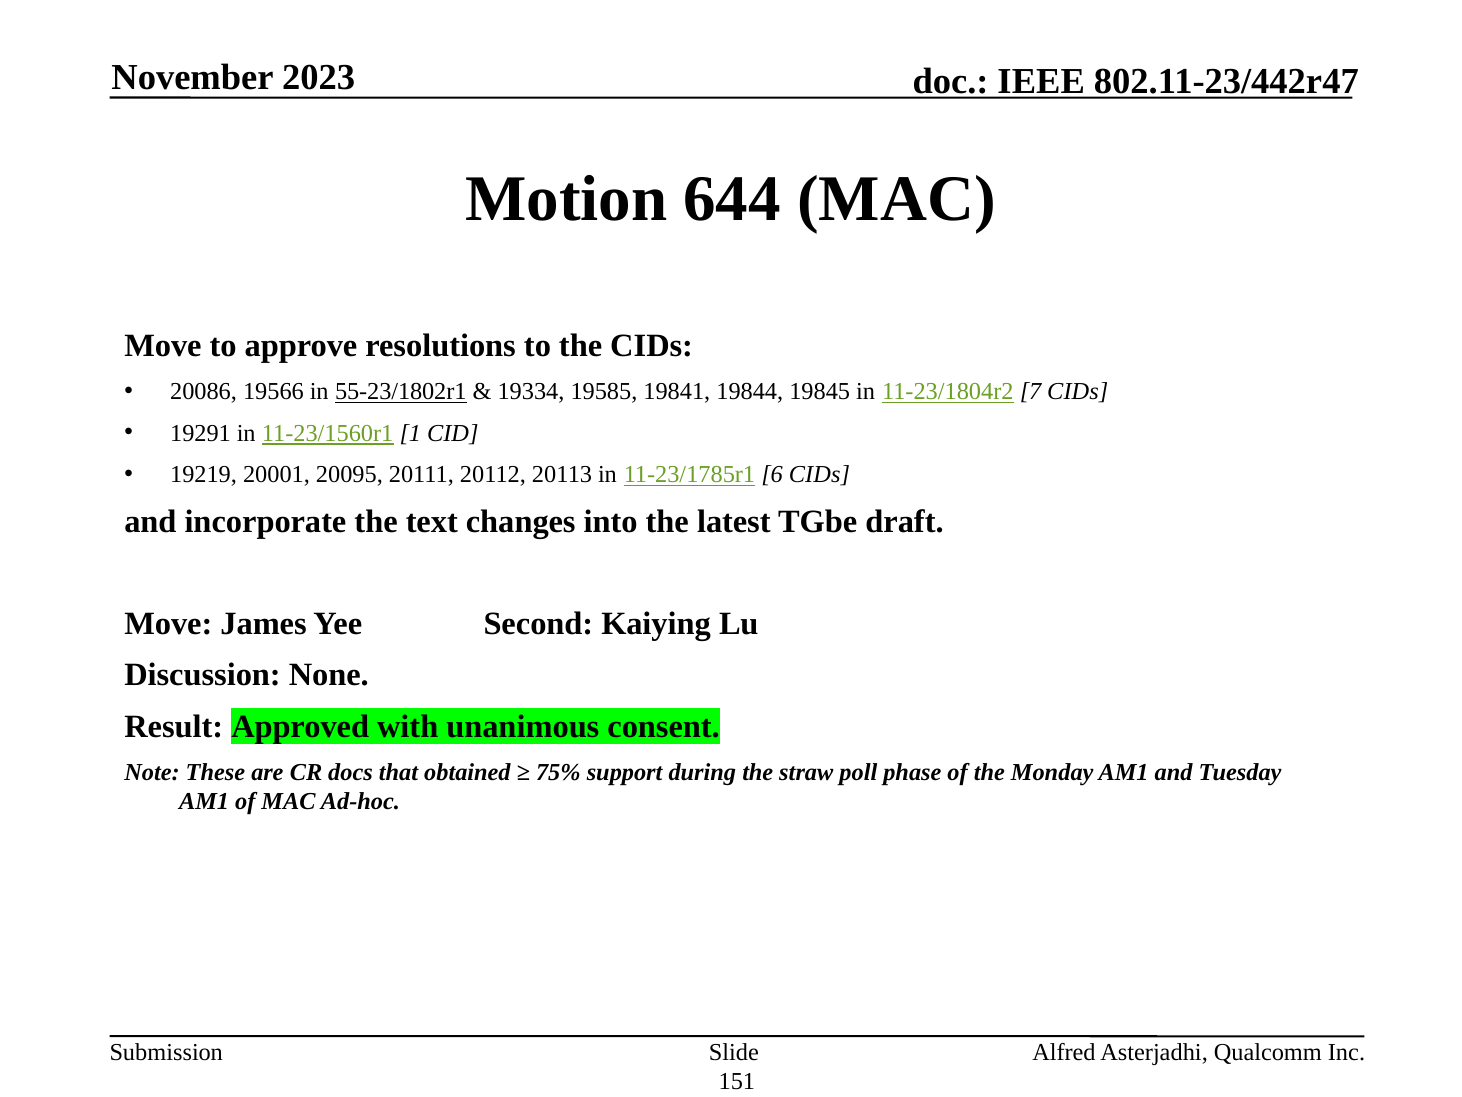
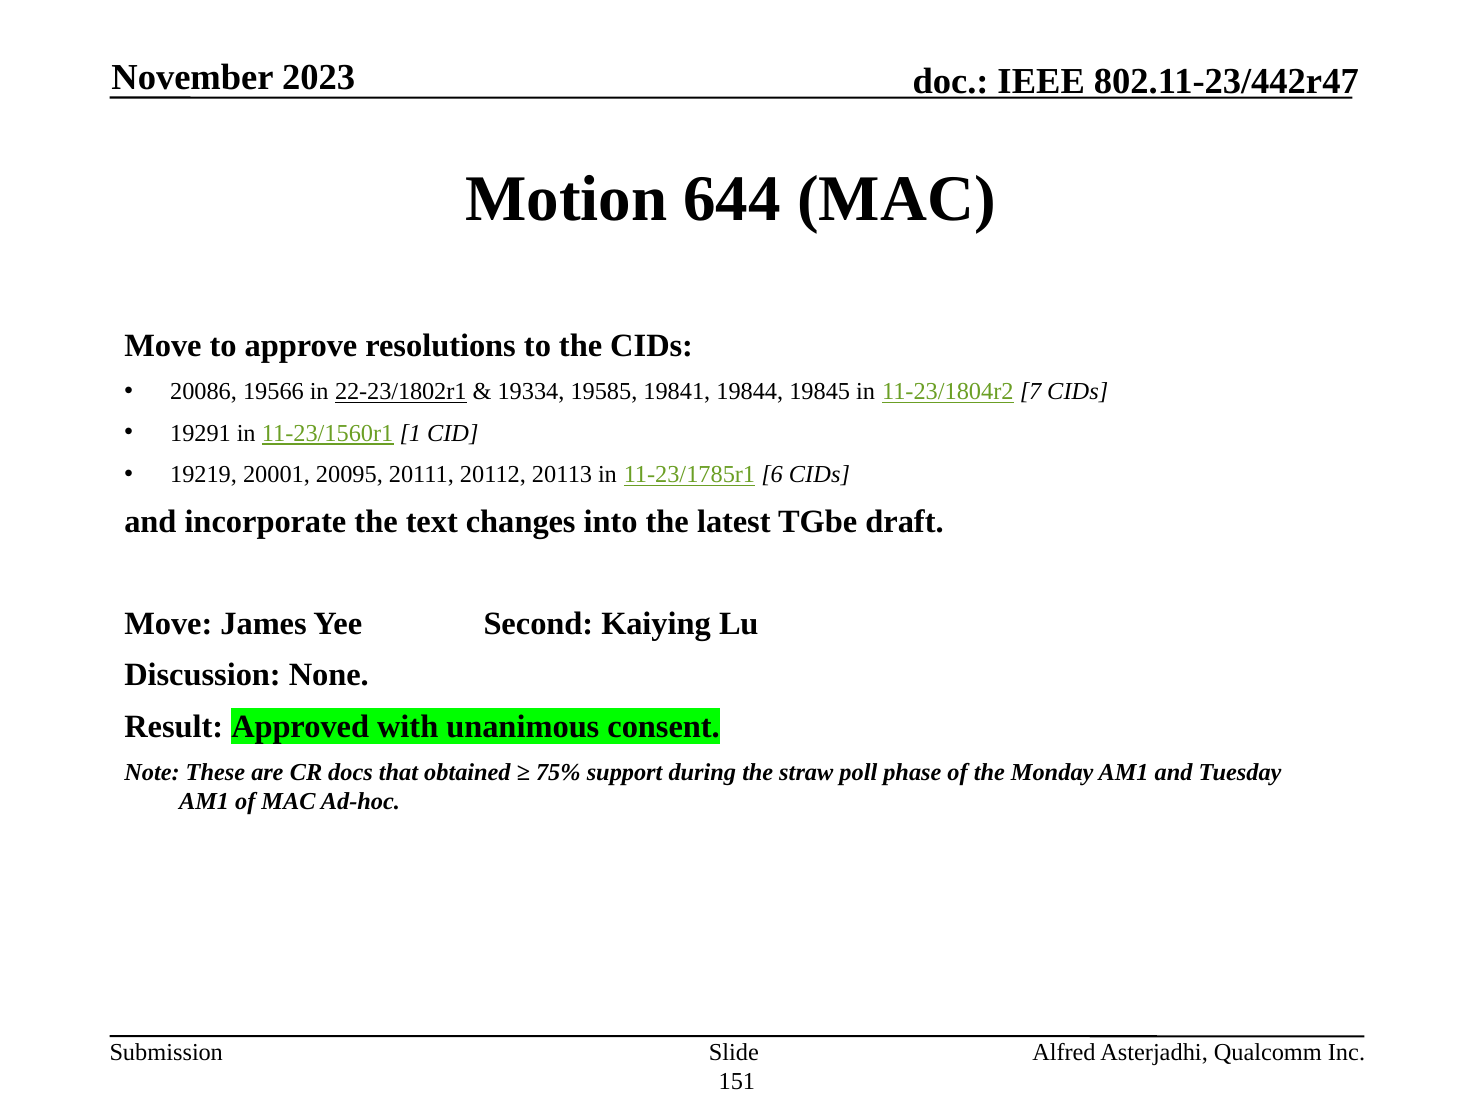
55-23/1802r1: 55-23/1802r1 -> 22-23/1802r1 (401, 392)
